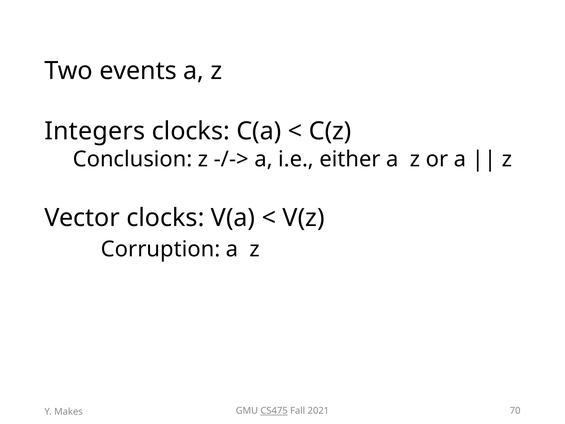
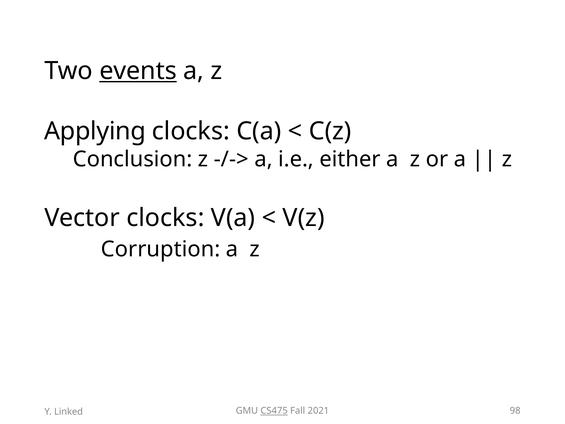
events underline: none -> present (138, 71)
Integers: Integers -> Applying (95, 131)
70: 70 -> 98 (515, 411)
Makes: Makes -> Linked (69, 411)
